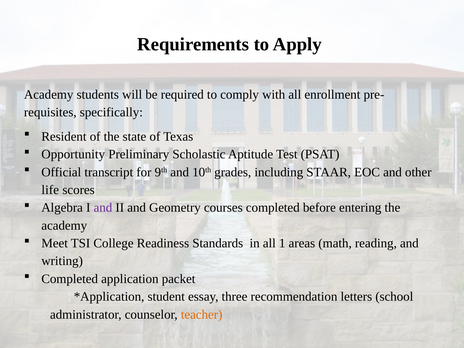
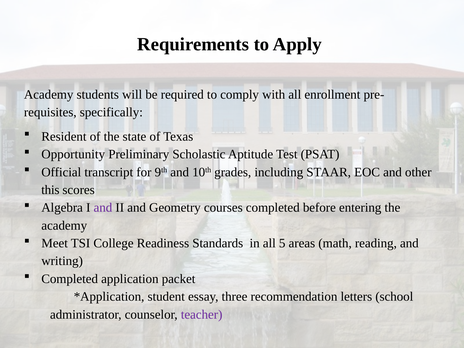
life: life -> this (50, 190)
1: 1 -> 5 (282, 243)
teacher colour: orange -> purple (202, 314)
